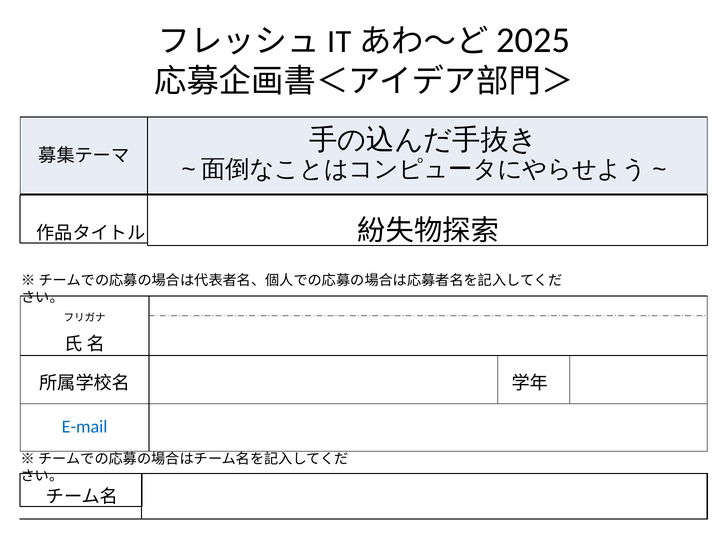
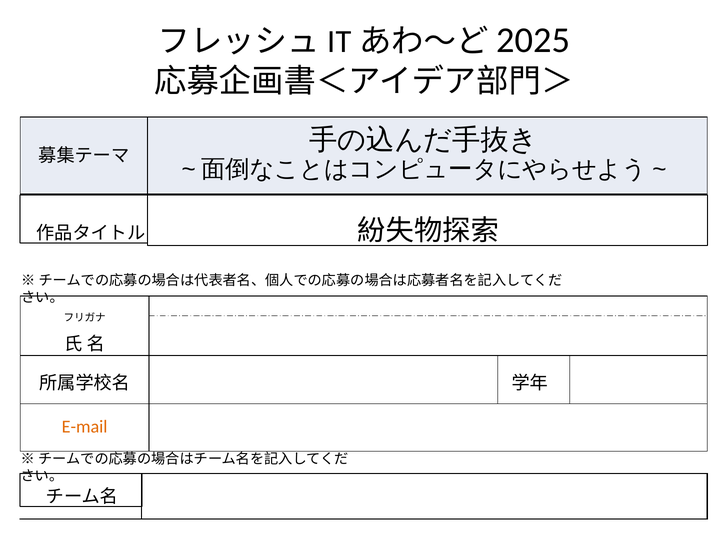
E-mail colour: blue -> orange (85, 427)
